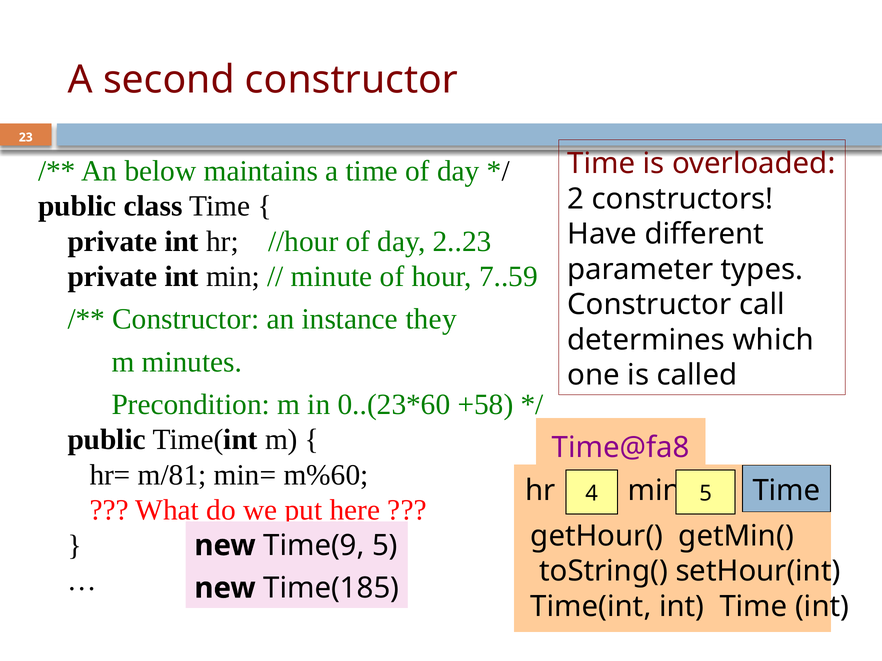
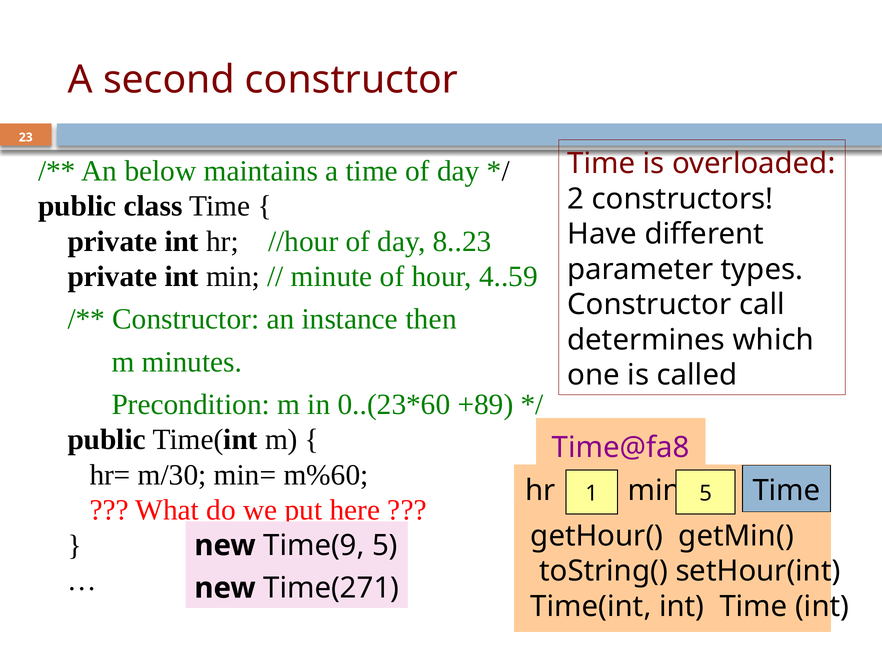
2..23: 2..23 -> 8..23 (462, 242)
7..59: 7..59 -> 4..59 (508, 277)
they: they -> then (431, 320)
+58: +58 -> +89 (486, 405)
m/81: m/81 -> m/30 (172, 475)
4: 4 -> 1 (592, 494)
Time(185: Time(185 -> Time(271 (331, 588)
